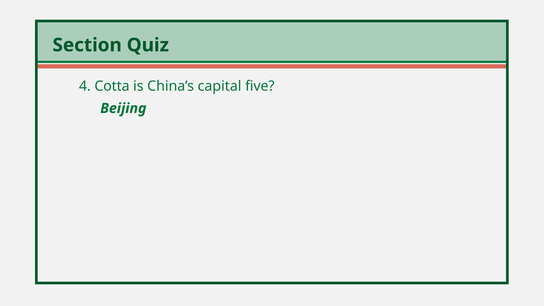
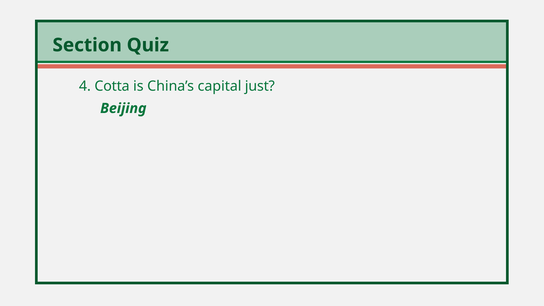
five: five -> just (260, 86)
